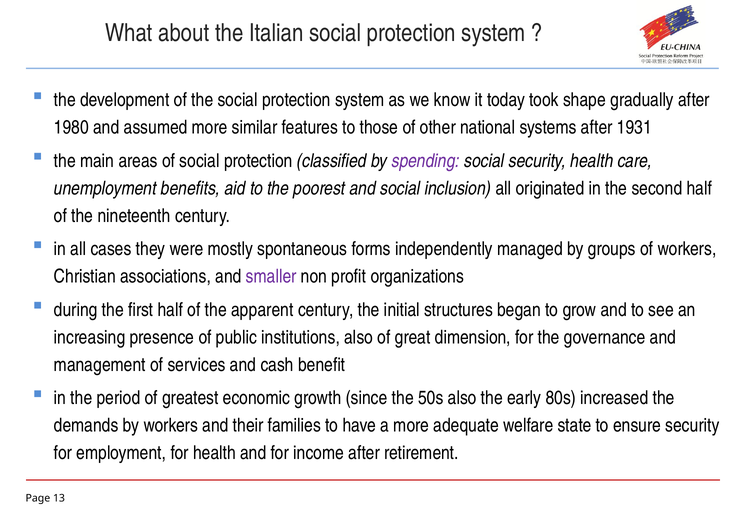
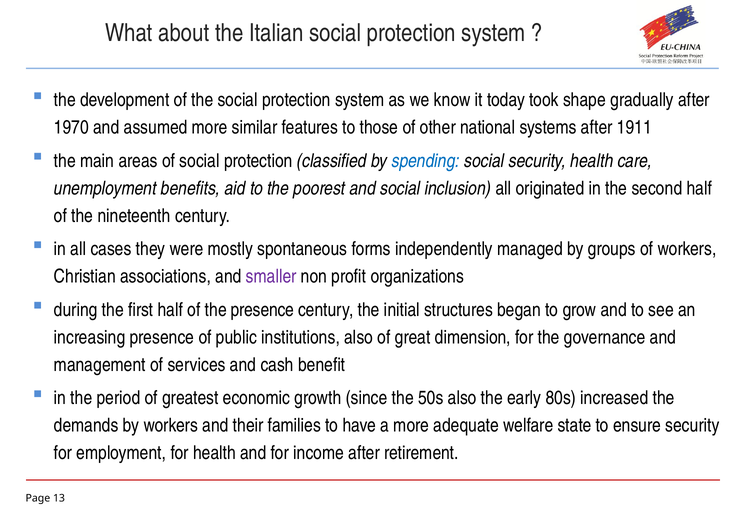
1980: 1980 -> 1970 (71, 128)
1931: 1931 -> 1911 (634, 128)
spending colour: purple -> blue (426, 161)
the apparent: apparent -> presence (262, 310)
